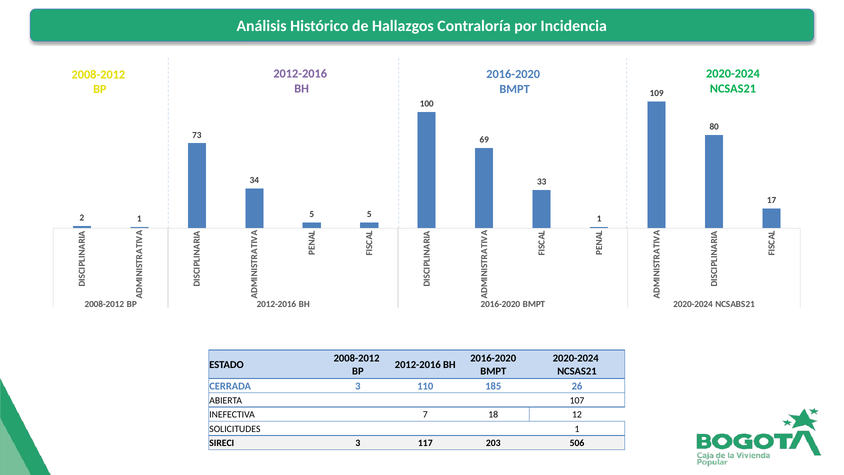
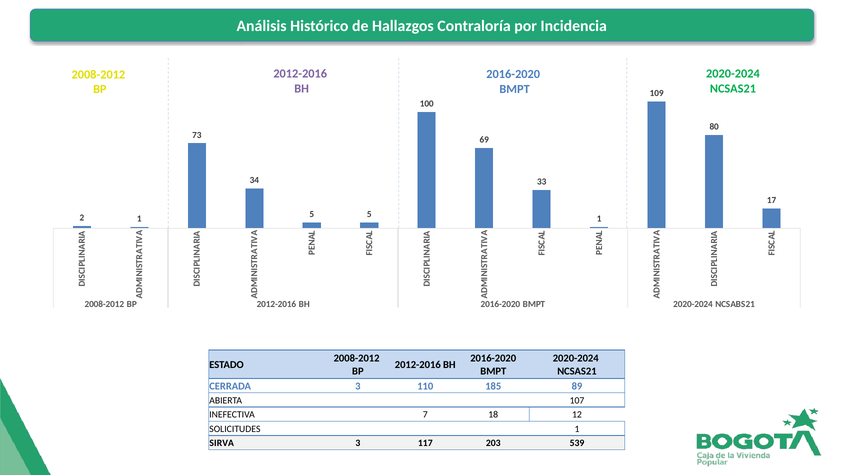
26: 26 -> 89 (577, 386)
SIRECI: SIRECI -> SIRVA (222, 443)
506: 506 -> 539 (577, 443)
